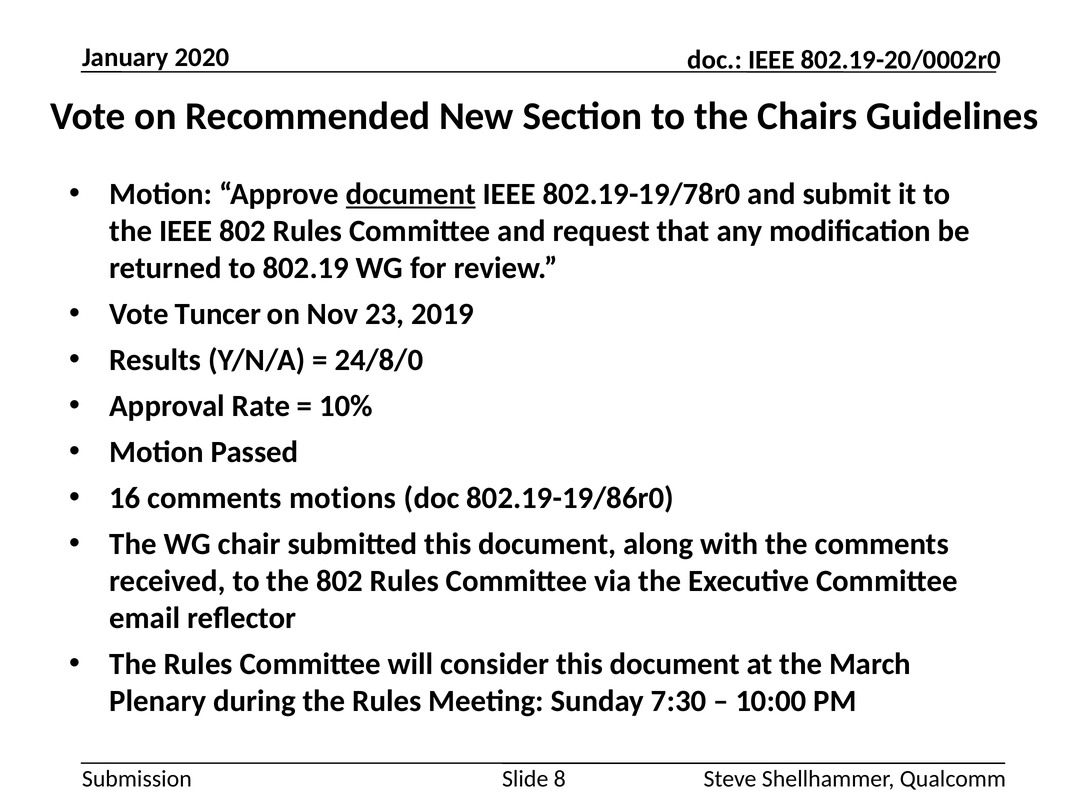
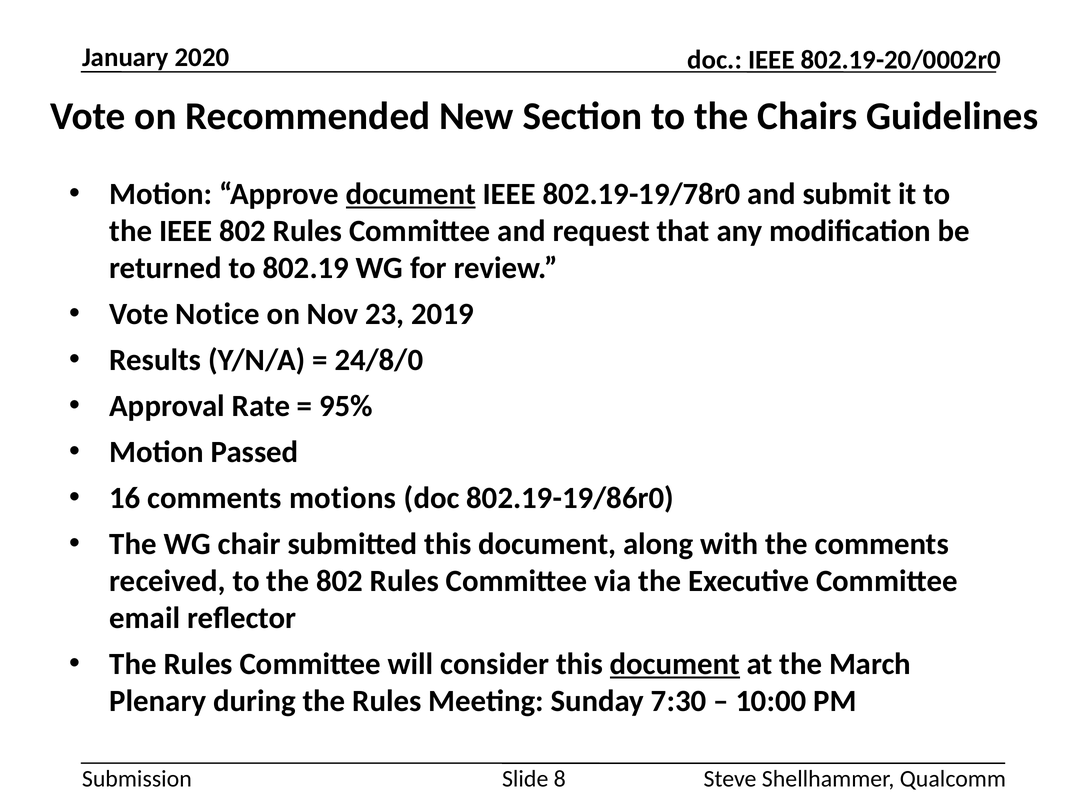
Tuncer: Tuncer -> Notice (218, 314)
10%: 10% -> 95% (346, 406)
document underline: none -> present (675, 664)
